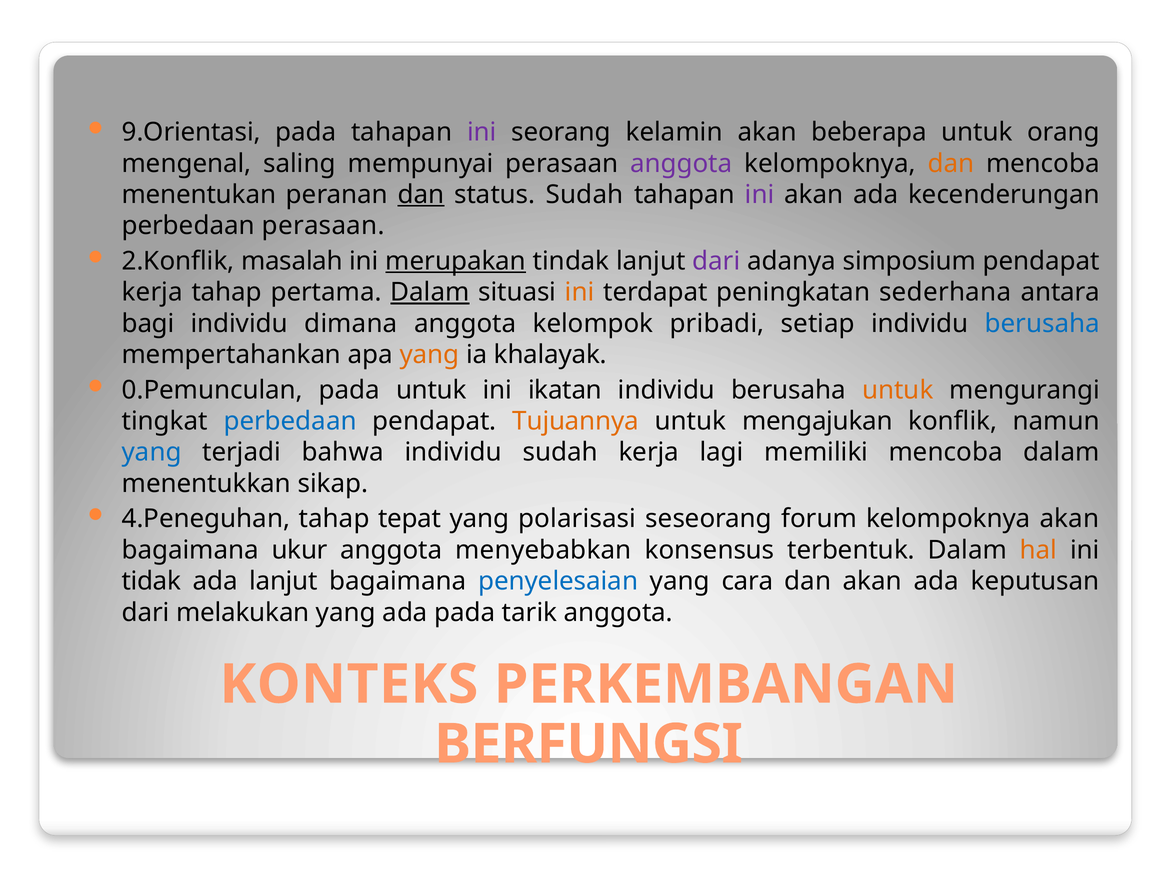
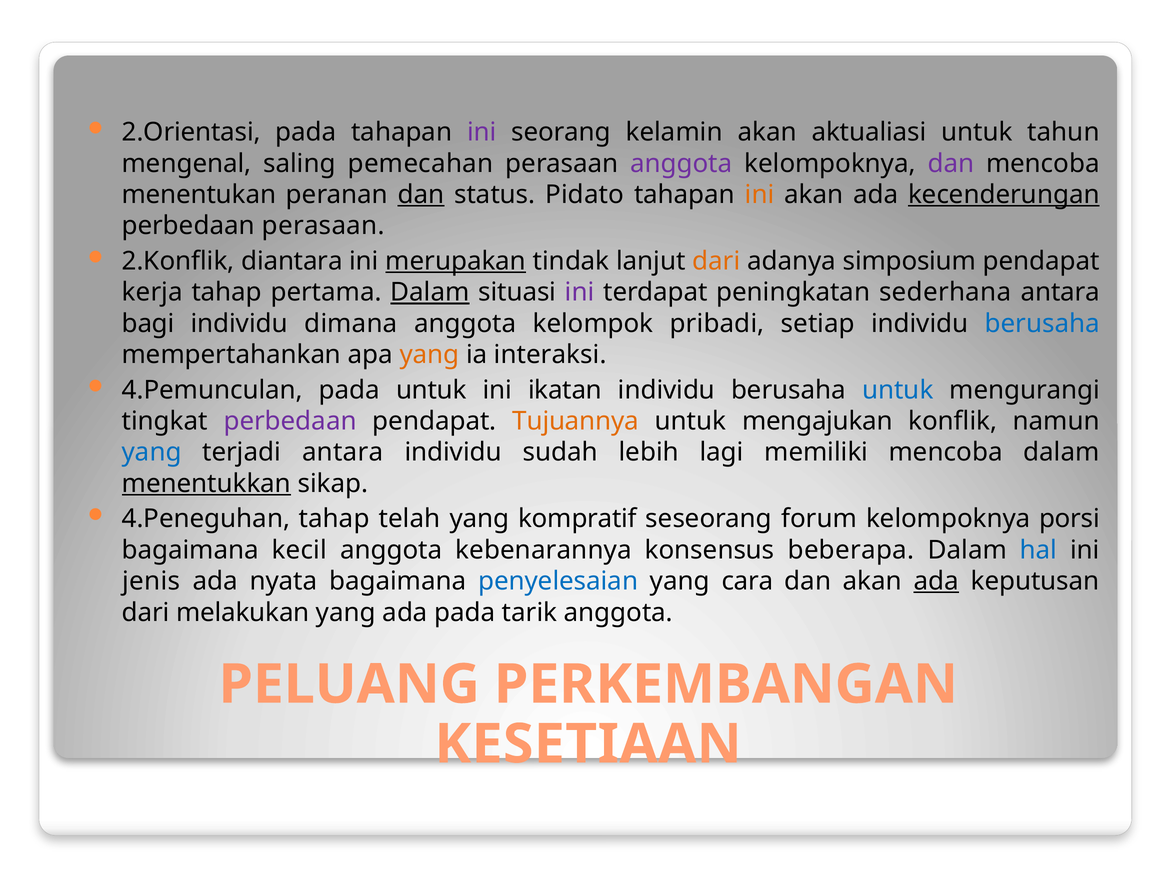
9.Orientasi: 9.Orientasi -> 2.Orientasi (191, 132)
beberapa: beberapa -> aktualiasi (869, 132)
orang: orang -> tahun (1063, 132)
mempunyai: mempunyai -> pemecahan (421, 164)
dan colour: orange -> purple (951, 164)
status Sudah: Sudah -> Pidato (585, 195)
ini colour: purple -> orange (760, 195)
kecenderungan underline: none -> present (1004, 195)
masalah: masalah -> diantara (292, 261)
dari colour: purple -> orange (716, 261)
ini colour: orange -> purple (580, 292)
khalayak: khalayak -> interaksi (550, 355)
0.Pemunculan: 0.Pemunculan -> 4.Pemunculan (212, 390)
untuk colour: orange -> blue (898, 390)
perbedaan colour: blue -> purple (290, 421)
terjadi bahwa: bahwa -> antara (343, 453)
sudah kerja: kerja -> lebih (649, 453)
menentukkan underline: none -> present (206, 484)
tepat: tepat -> telah (409, 519)
polarisasi: polarisasi -> kompratif (577, 519)
kelompoknya akan: akan -> porsi (1070, 519)
ukur: ukur -> kecil (299, 550)
menyebabkan: menyebabkan -> kebenarannya (544, 550)
terbentuk: terbentuk -> beberapa (851, 550)
hal colour: orange -> blue (1039, 550)
tidak: tidak -> jenis (151, 581)
ada lanjut: lanjut -> nyata (283, 581)
ada underline: none -> present (936, 581)
KONTEKS: KONTEKS -> PELUANG (349, 685)
BERFUNGSI: BERFUNGSI -> KESETIAAN (588, 744)
